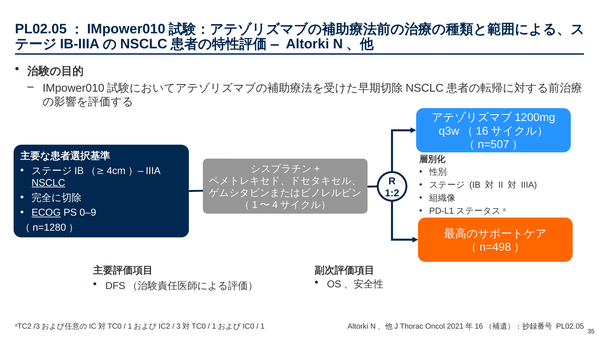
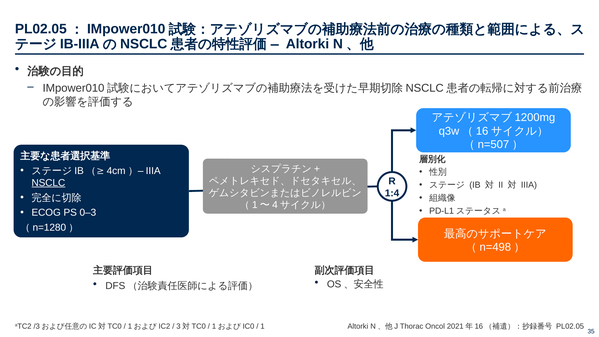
1:2: 1:2 -> 1:4 (392, 193)
ECOG underline: present -> none (46, 213)
0–9: 0–9 -> 0–3 (88, 213)
